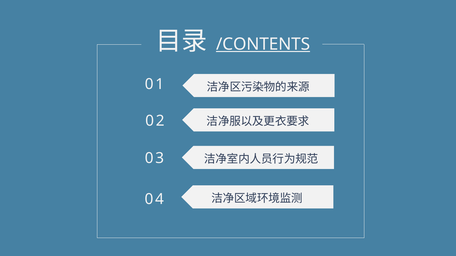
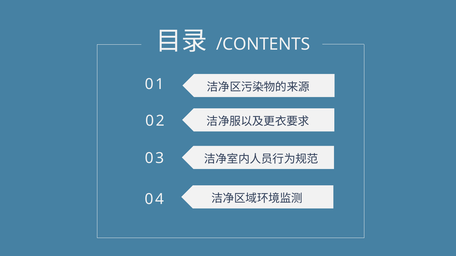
/CONTENTS underline: present -> none (263, 44)
